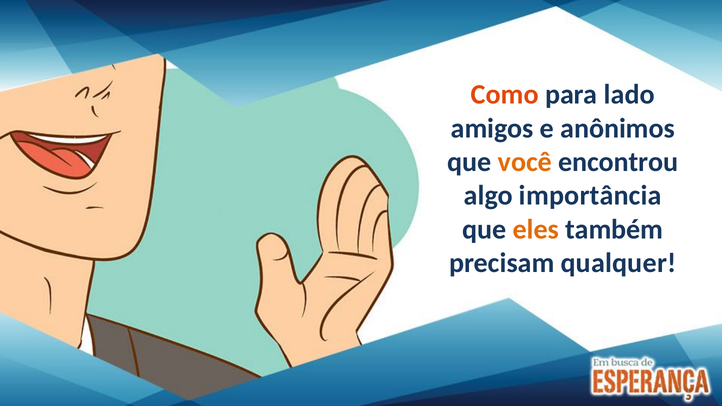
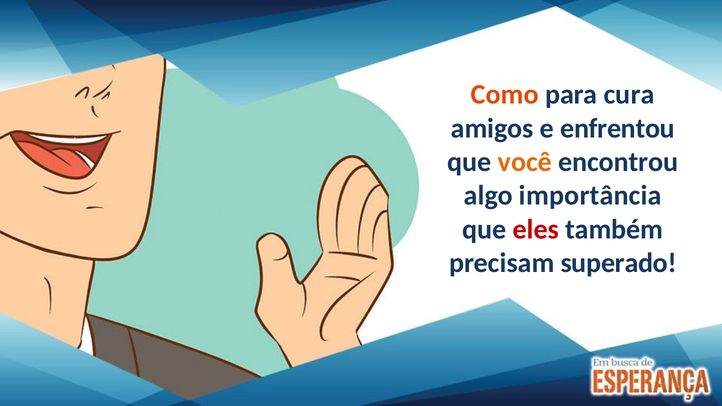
lado: lado -> cura (629, 95)
anônimos: anônimos -> enfrentou (618, 128)
eles colour: orange -> red (536, 229)
qualquer: qualquer -> superado (619, 263)
